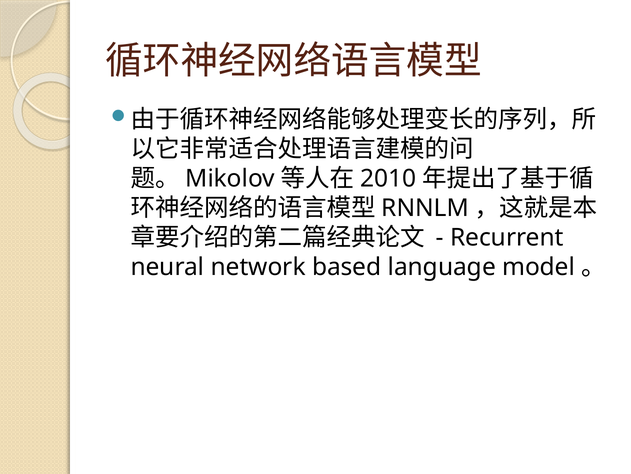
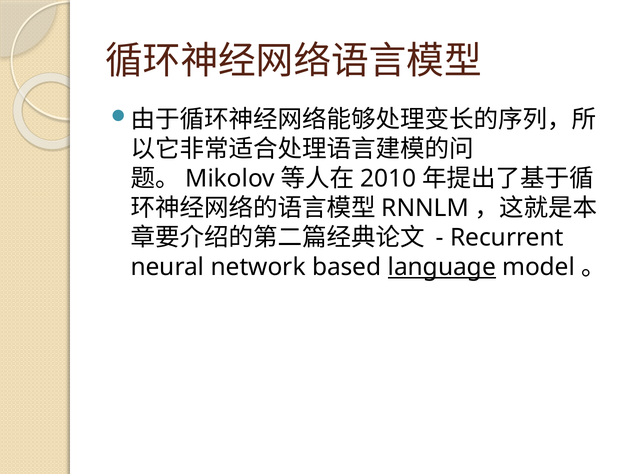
language underline: none -> present (442, 267)
